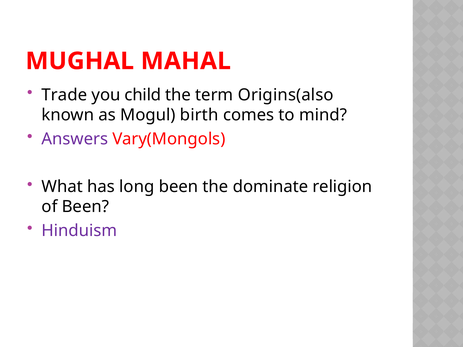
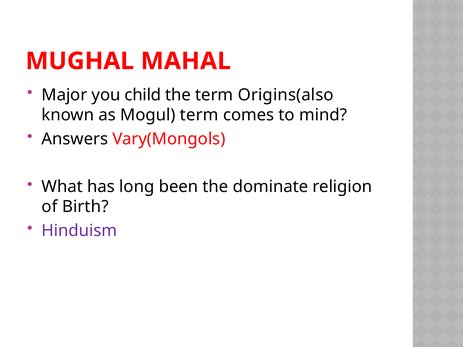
Trade: Trade -> Major (64, 95)
Mogul birth: birth -> term (199, 115)
Answers colour: purple -> black (75, 139)
of Been: Been -> Birth (85, 207)
